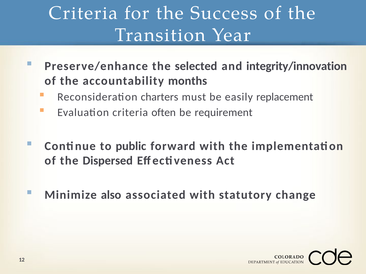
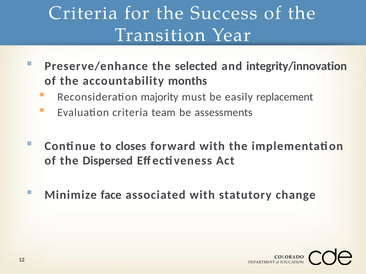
charters: charters -> majority (160, 97)
often: often -> team (164, 113)
requirement: requirement -> assessments (224, 113)
public: public -> closes (131, 146)
also: also -> face (111, 195)
